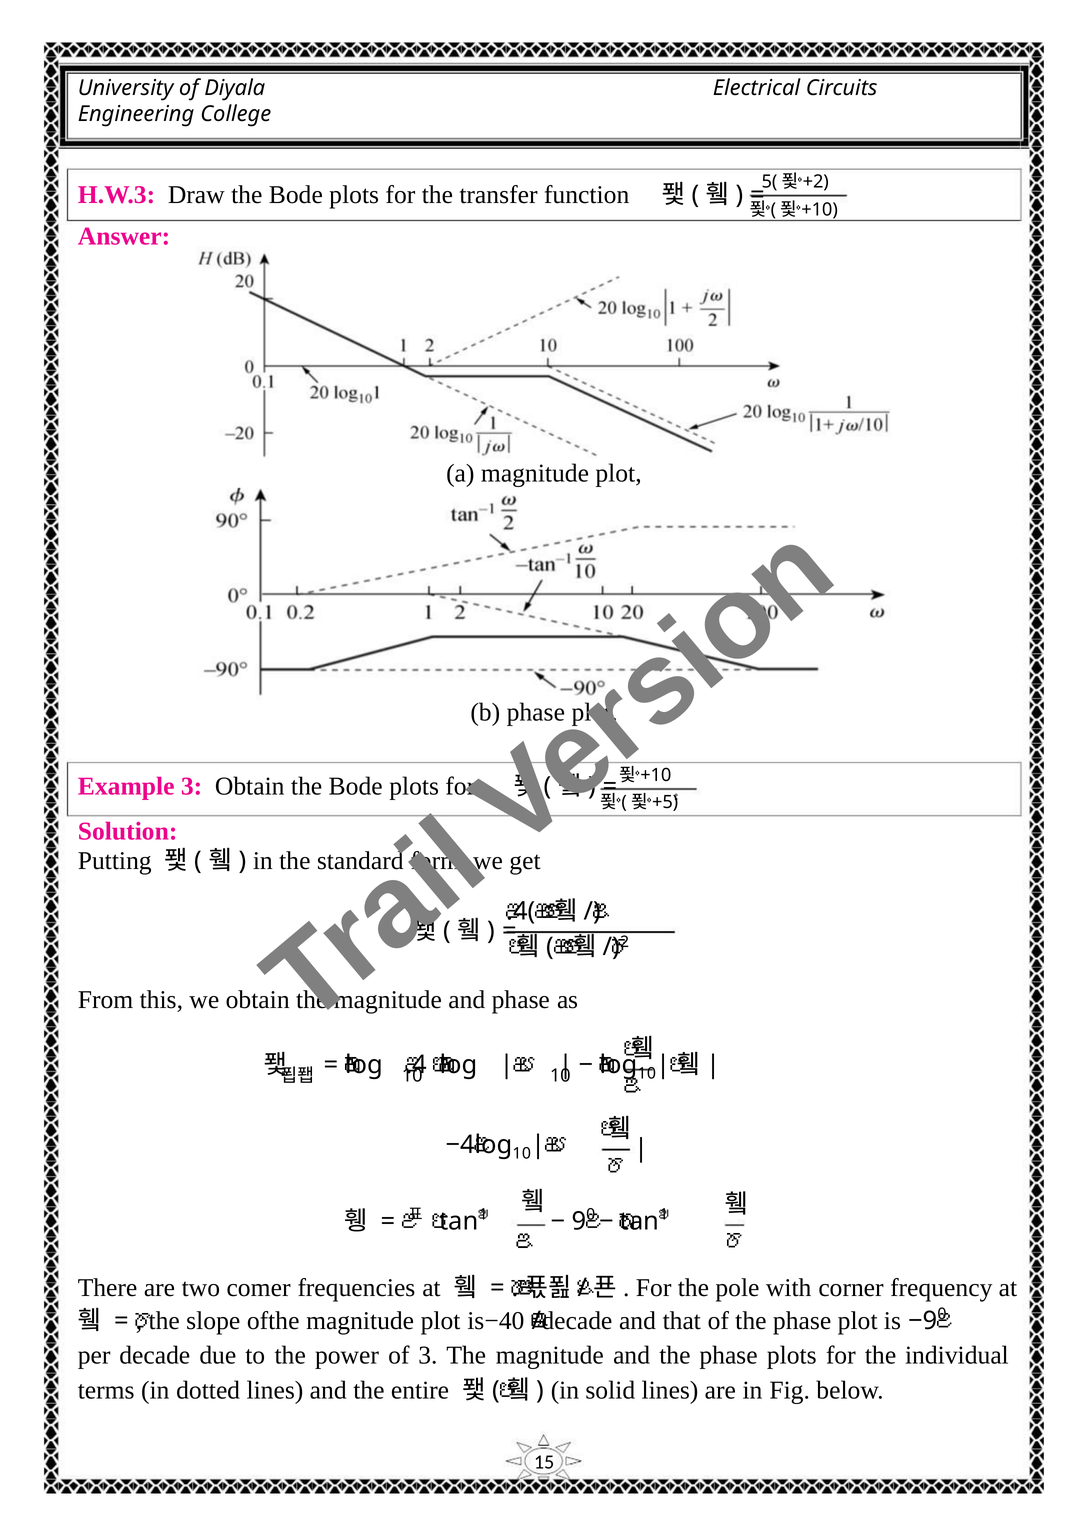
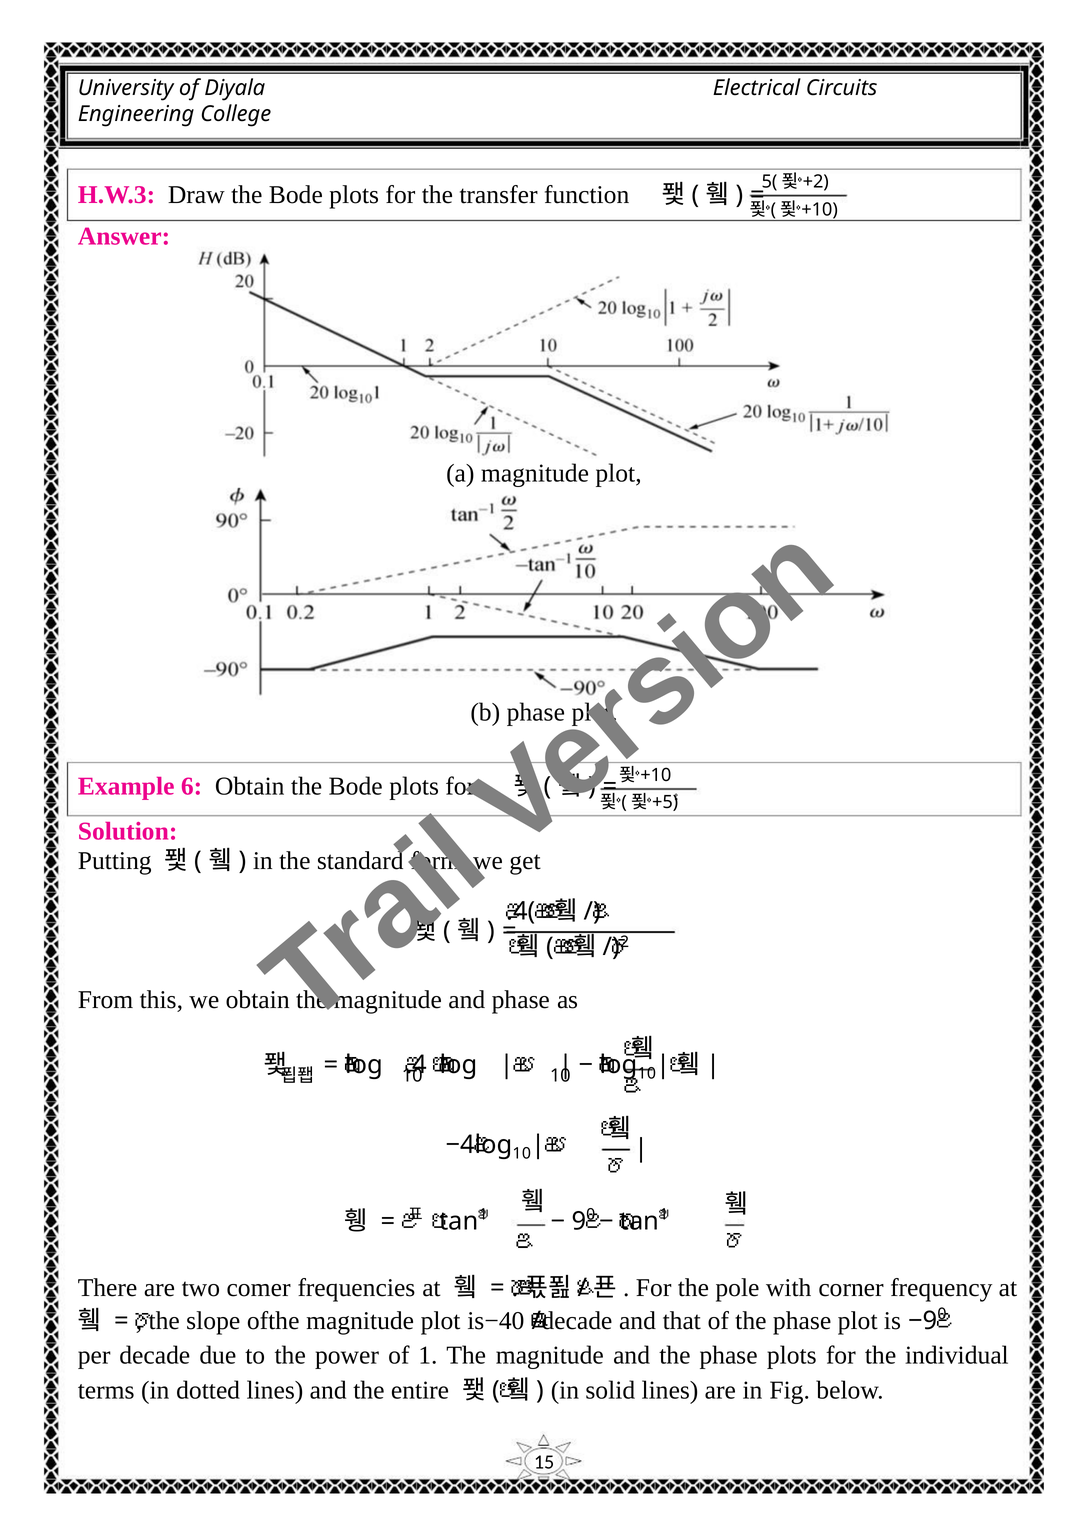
Example 3: 3 -> 6 (192, 786)
of 3: 3 -> 1 (428, 1355)
